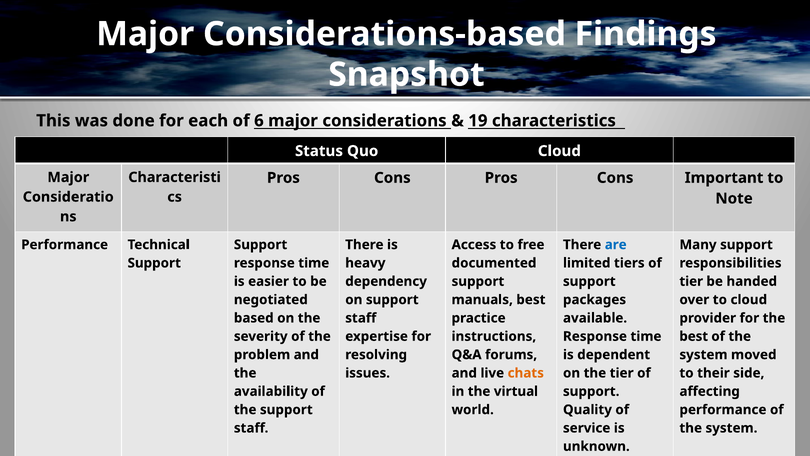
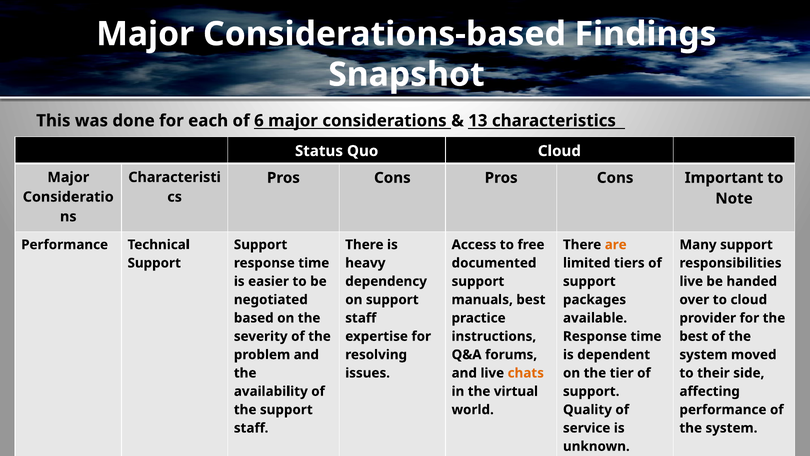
19: 19 -> 13 (478, 121)
are colour: blue -> orange (616, 245)
tier: tier -> live (691, 281)
